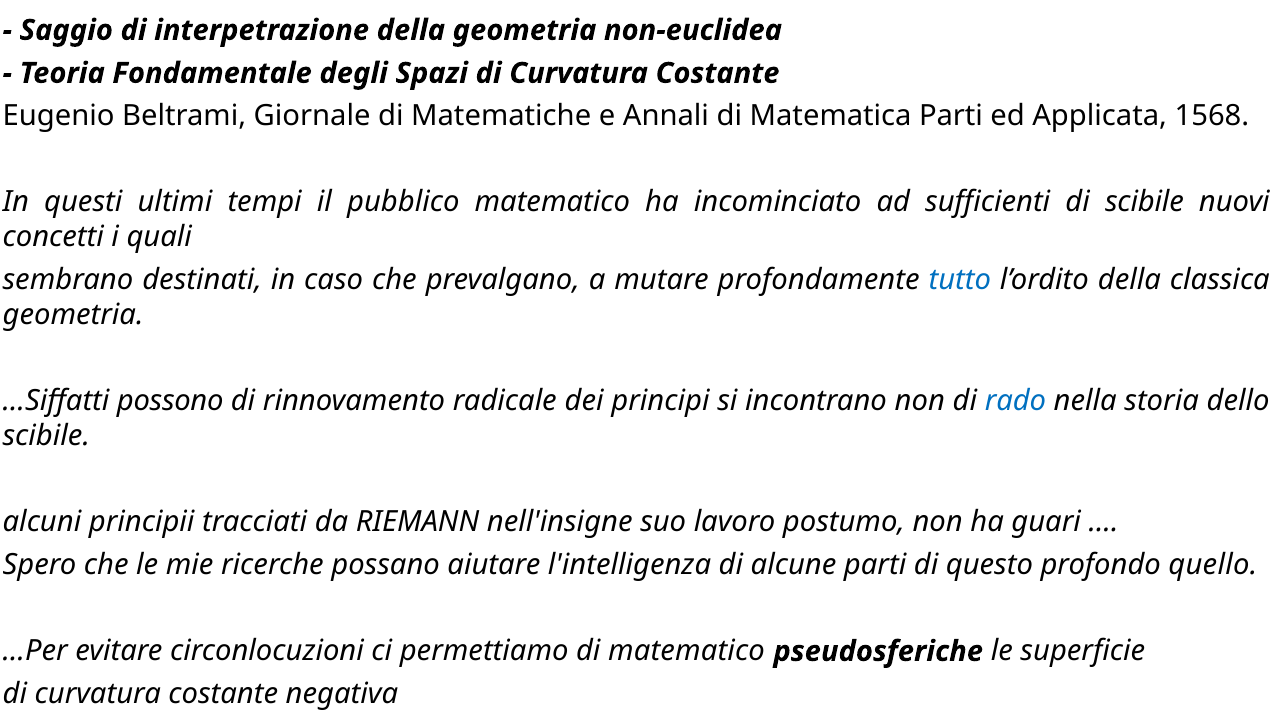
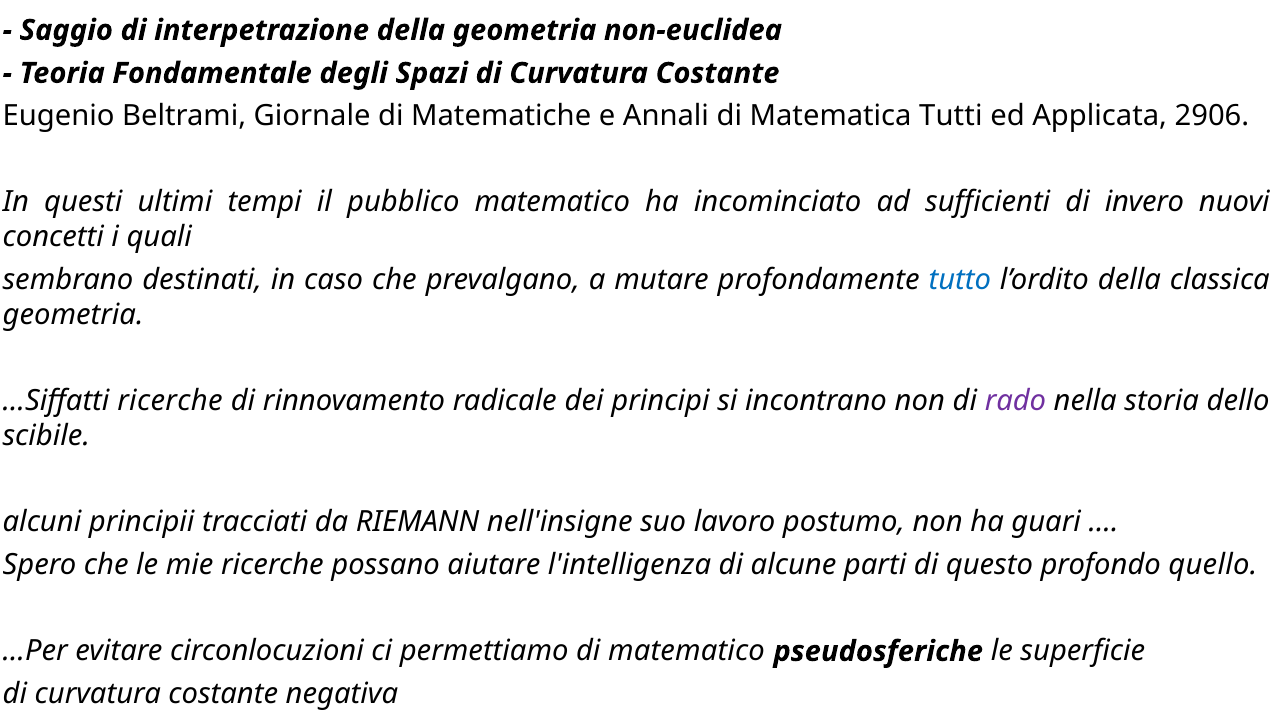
Matematica Parti: Parti -> Tutti (951, 116)
1568: 1568 -> 2906 (1212, 116)
di scibile: scibile -> invero (1145, 202)
…Siffatti possono: possono -> ricerche (170, 401)
rado colour: blue -> purple (1015, 401)
